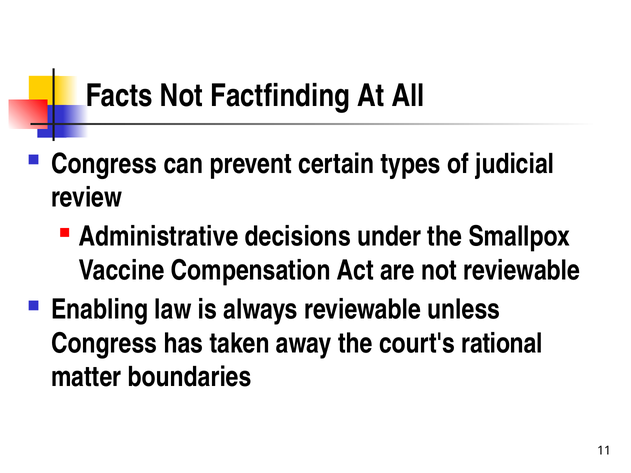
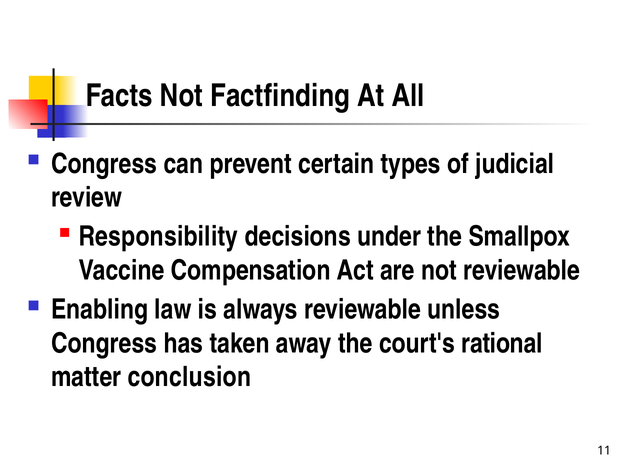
Administrative: Administrative -> Responsibility (158, 237)
boundaries: boundaries -> conclusion (189, 377)
